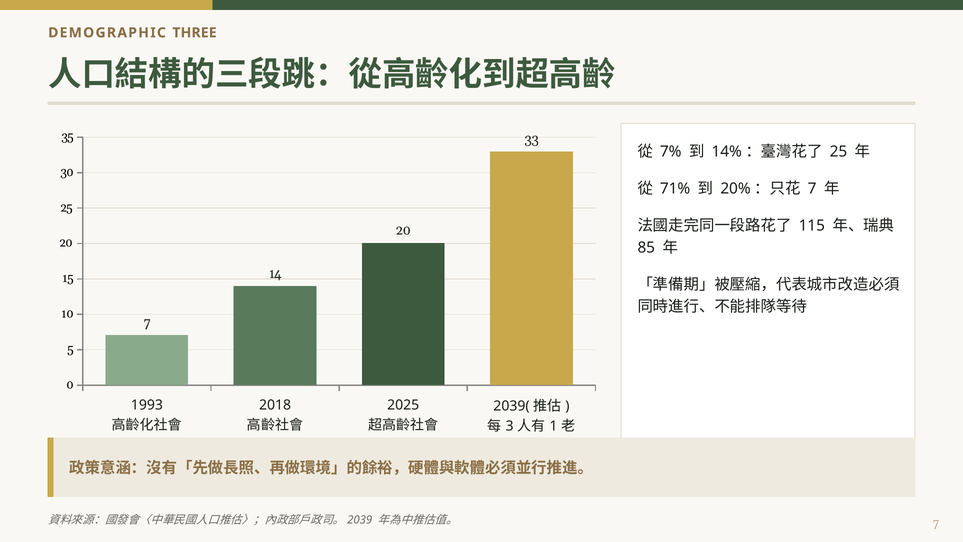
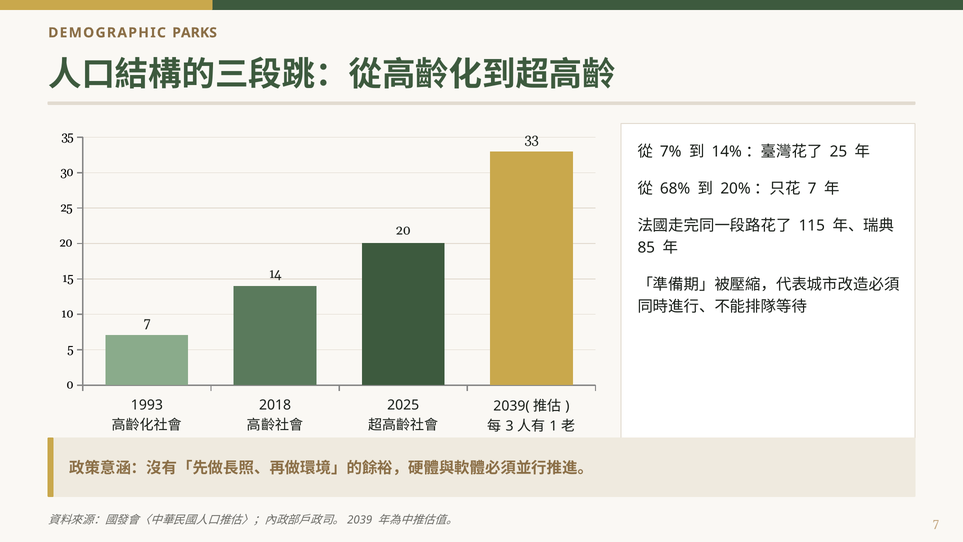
THREE: THREE -> PARKS (195, 33)
71%: 71% -> 68% (675, 189)
